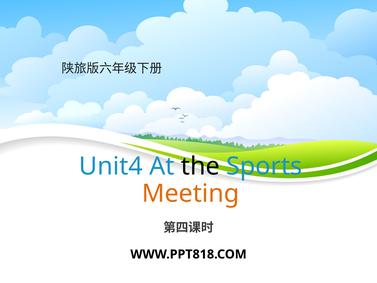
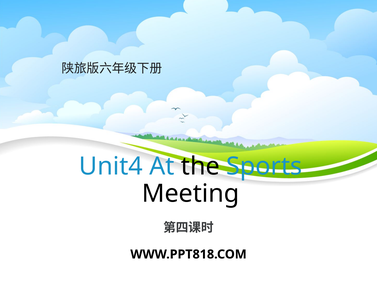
Meeting colour: orange -> black (191, 193)
